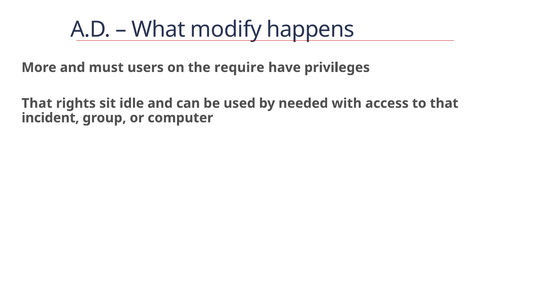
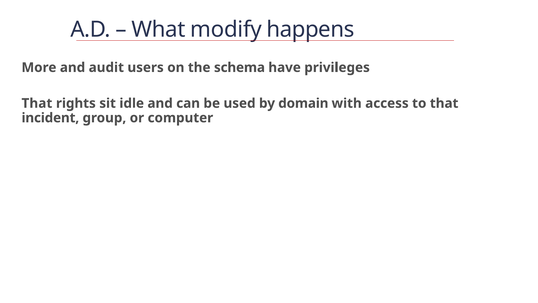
must: must -> audit (106, 67)
require: require -> schema (239, 67)
needed: needed -> domain (303, 103)
